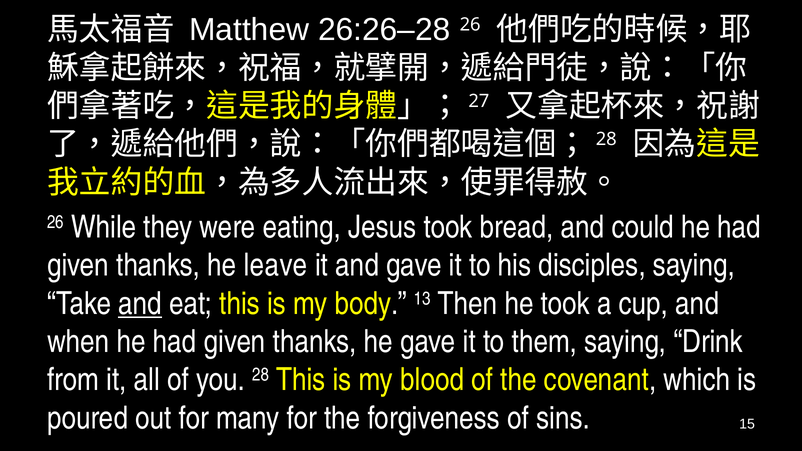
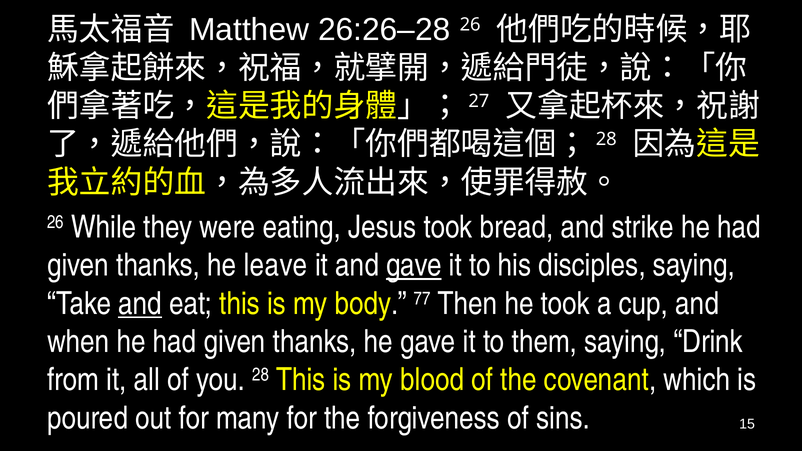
could: could -> strike (643, 227)
gave underline: none -> present (414, 265)
13: 13 -> 77 (422, 298)
